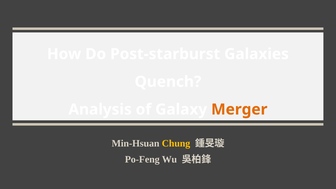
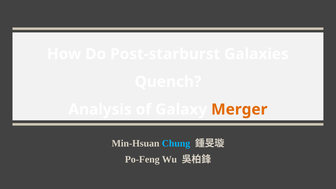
Chung colour: yellow -> light blue (176, 143)
